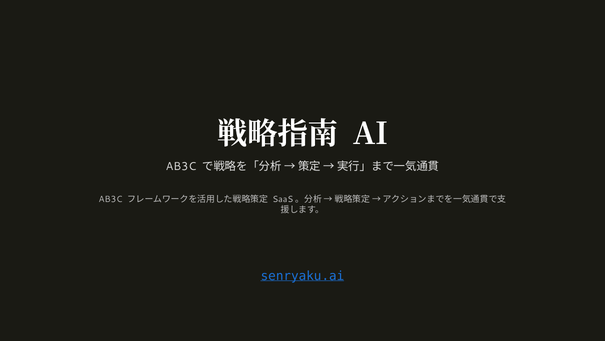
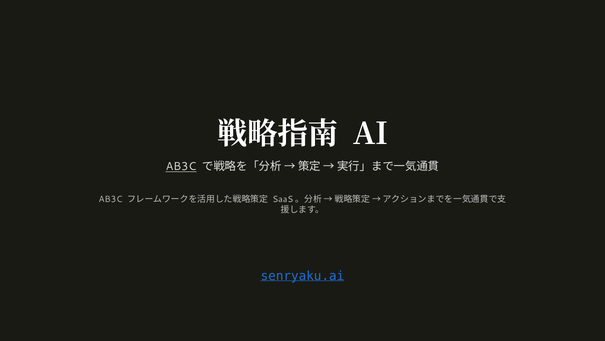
AB3C underline: none -> present (181, 166)
